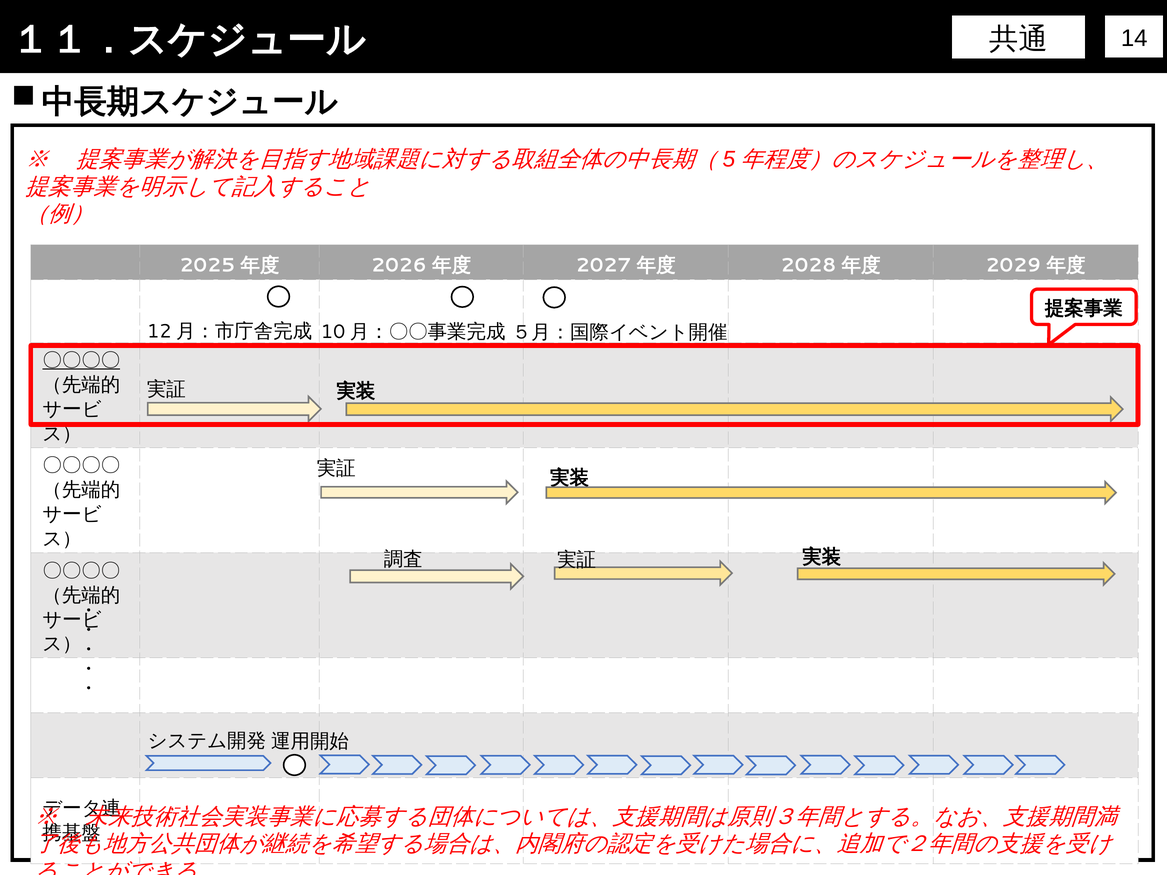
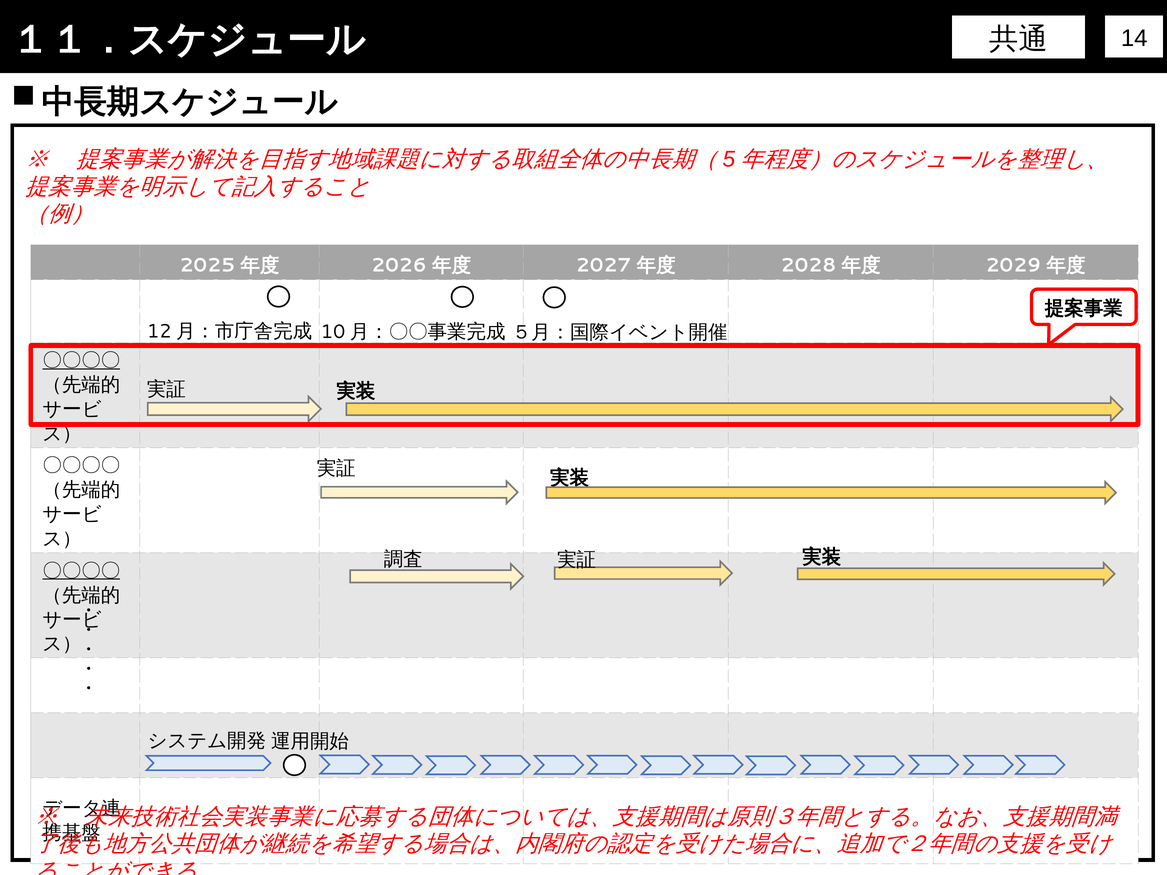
〇〇〇〇 underline: none -> present (81, 571)
